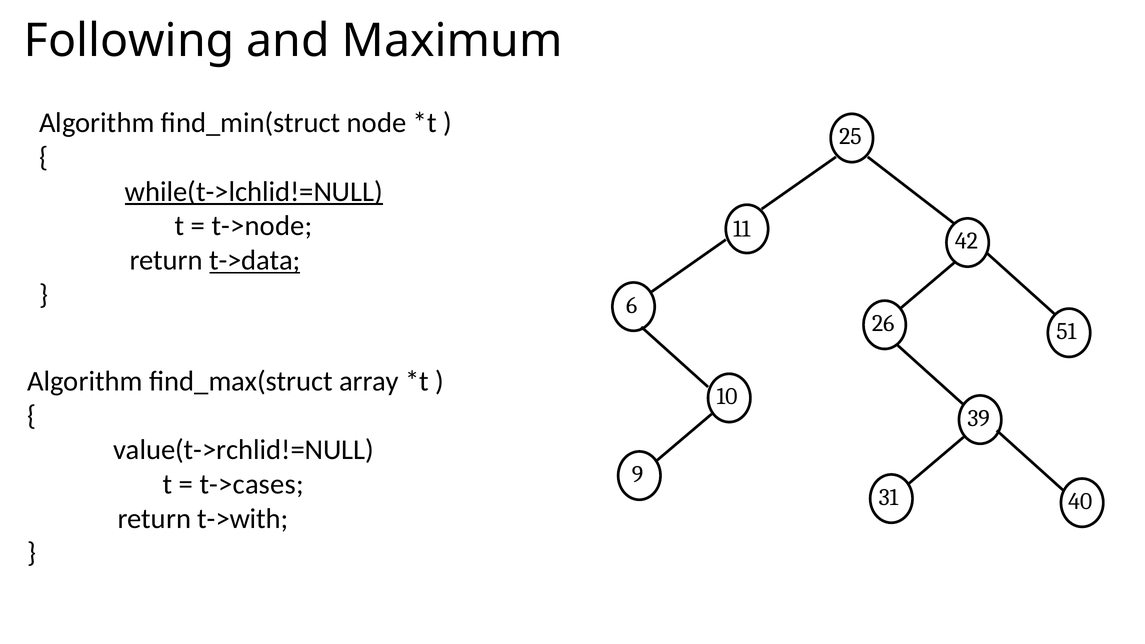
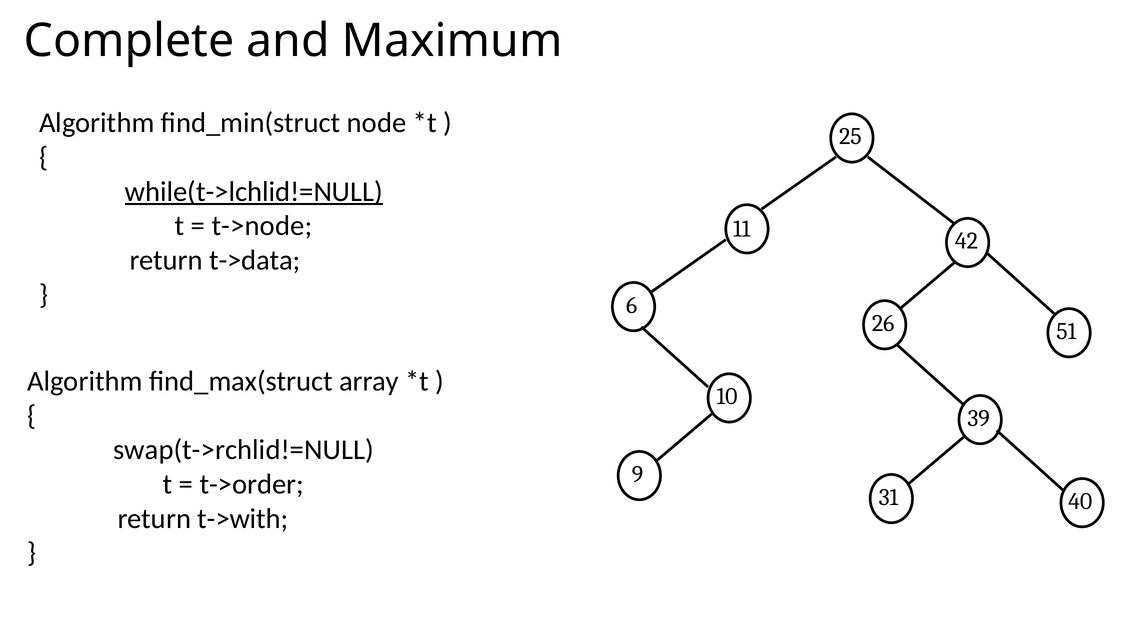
Following: Following -> Complete (129, 41)
t->data underline: present -> none (255, 260)
value(t->rchlid!=NULL: value(t->rchlid!=NULL -> swap(t->rchlid!=NULL (244, 450)
t->cases: t->cases -> t->order (252, 484)
